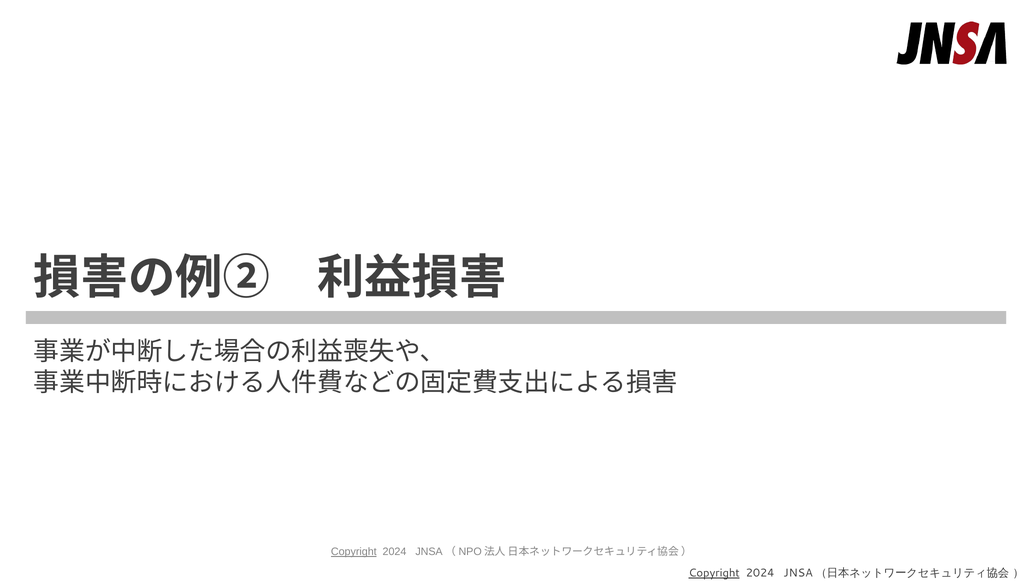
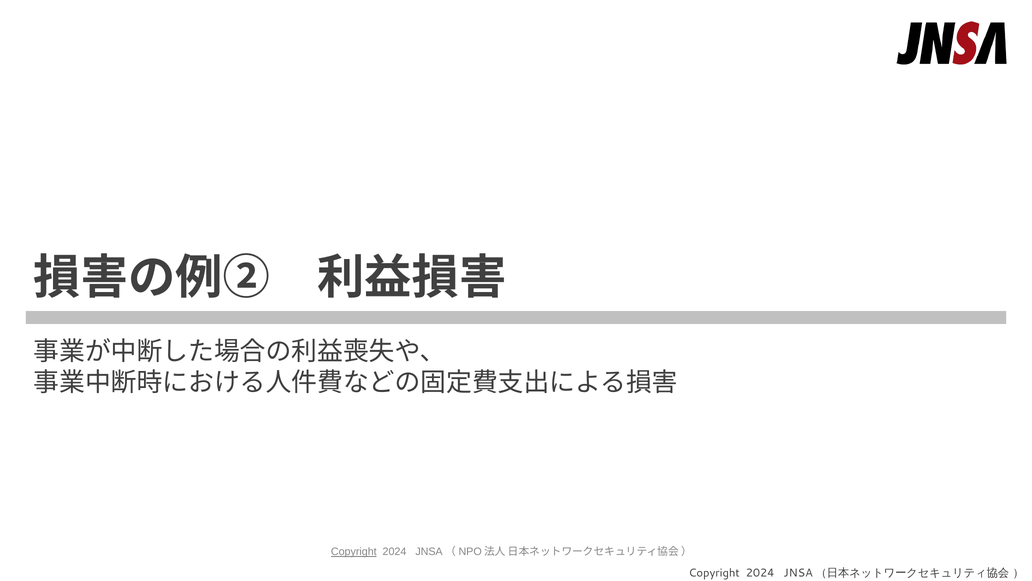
Copyright underline: present -> none (714, 573)
